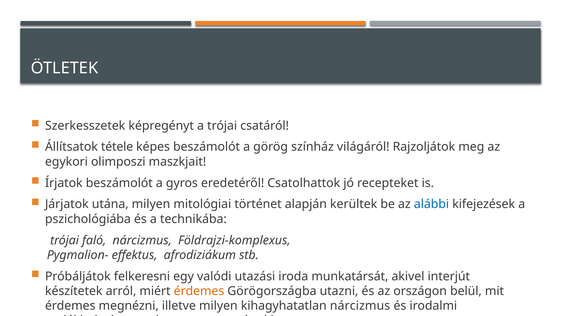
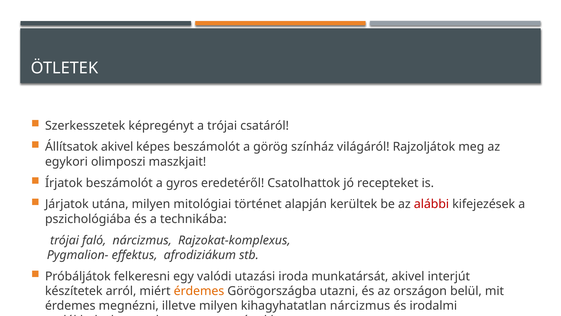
Állítsatok tétele: tétele -> akivel (117, 147)
alábbi colour: blue -> red (431, 204)
Földrajzi-komplexus: Földrajzi-komplexus -> Rajzokat-komplexus (234, 240)
